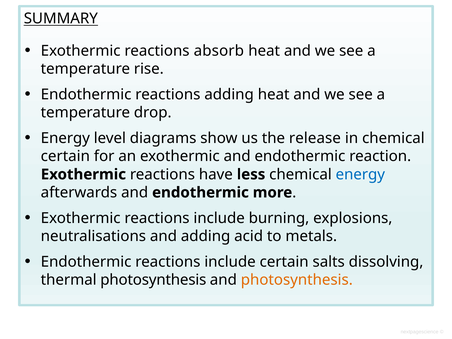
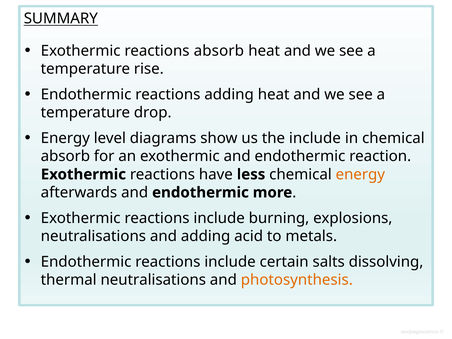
the release: release -> include (315, 138)
certain: certain -> absorb (65, 156)
energy colour: blue -> orange (360, 174)
thermal photosynthesis: photosynthesis -> neutralisations (153, 280)
